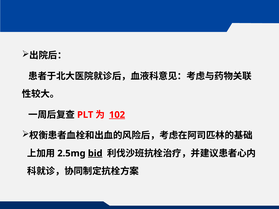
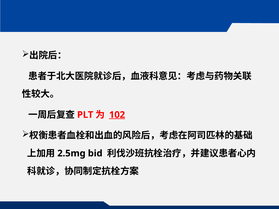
bid underline: present -> none (95, 154)
